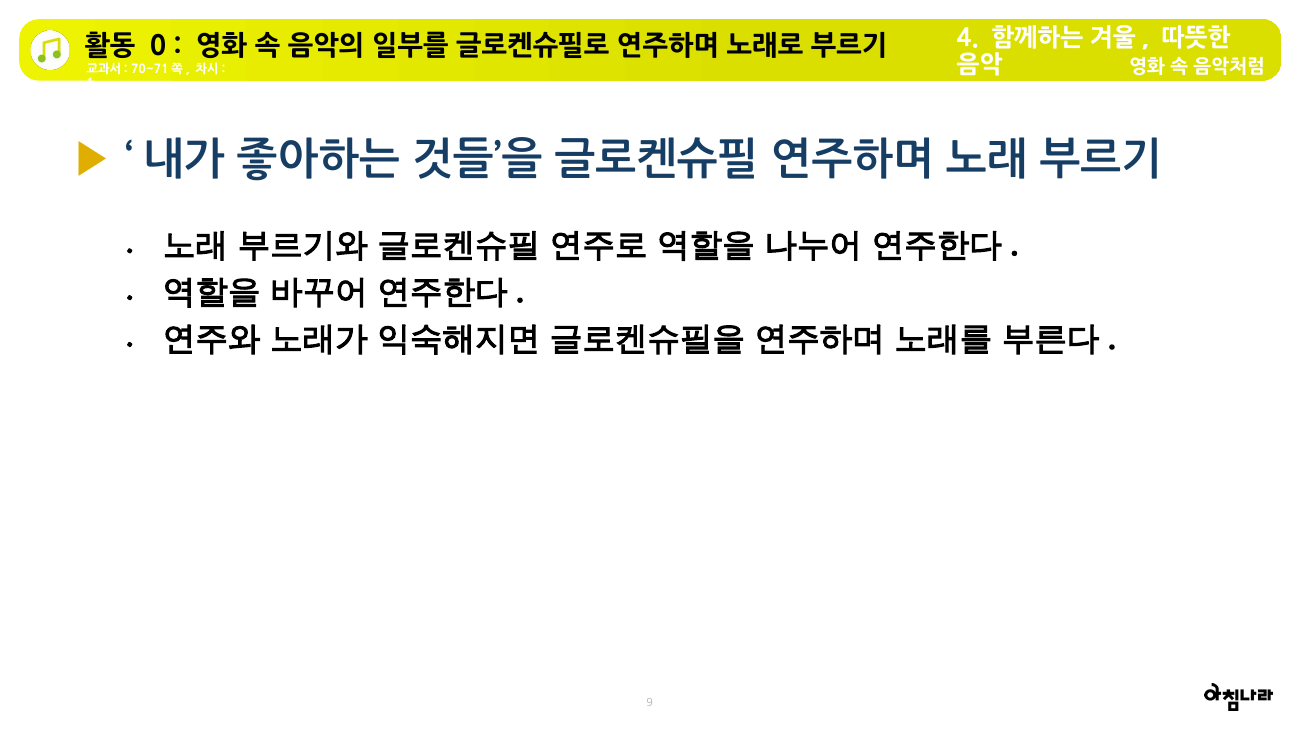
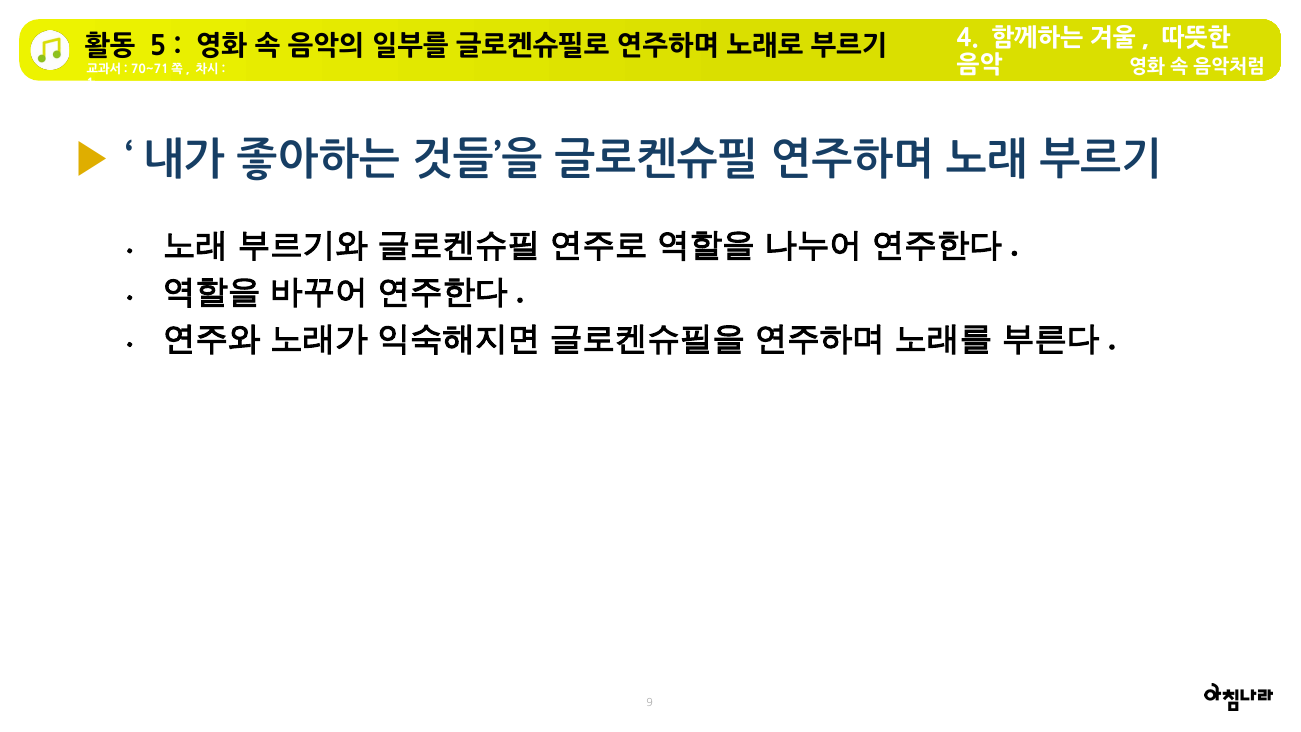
0: 0 -> 5 (158, 46)
